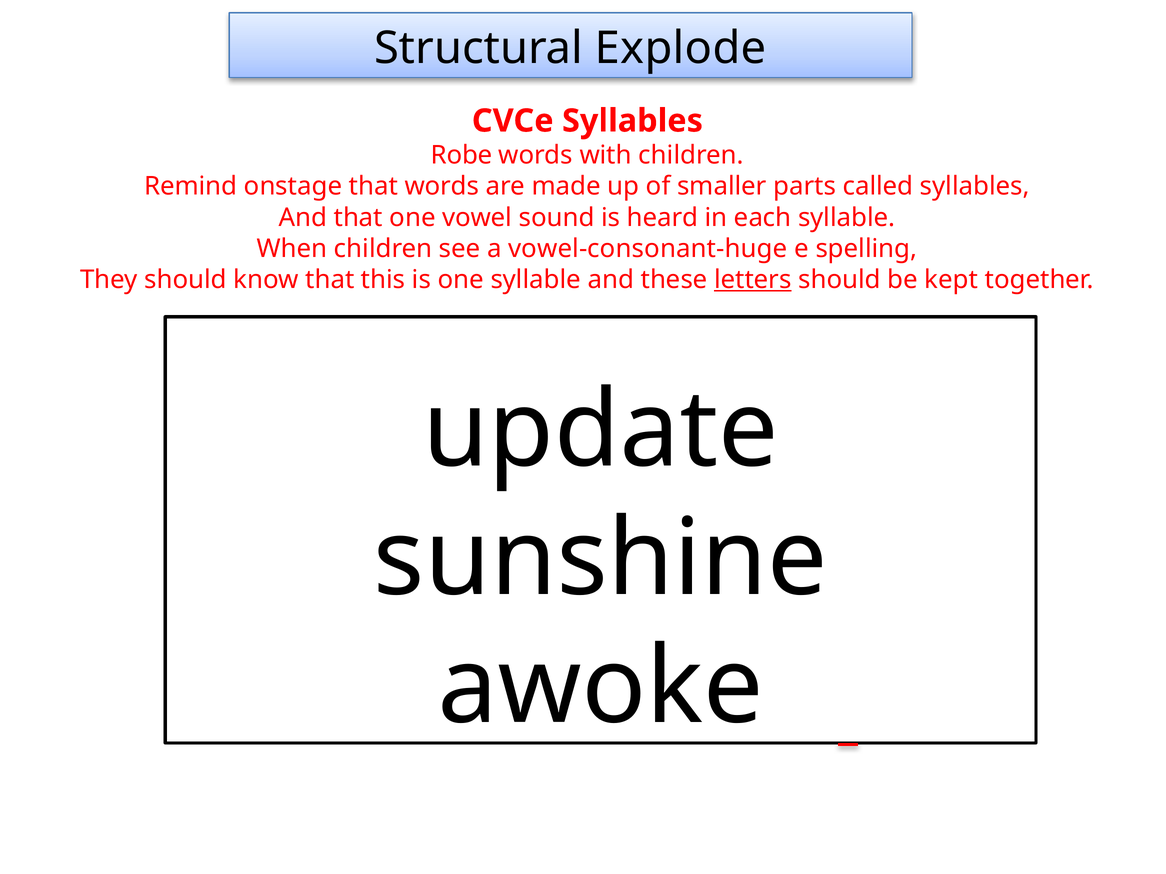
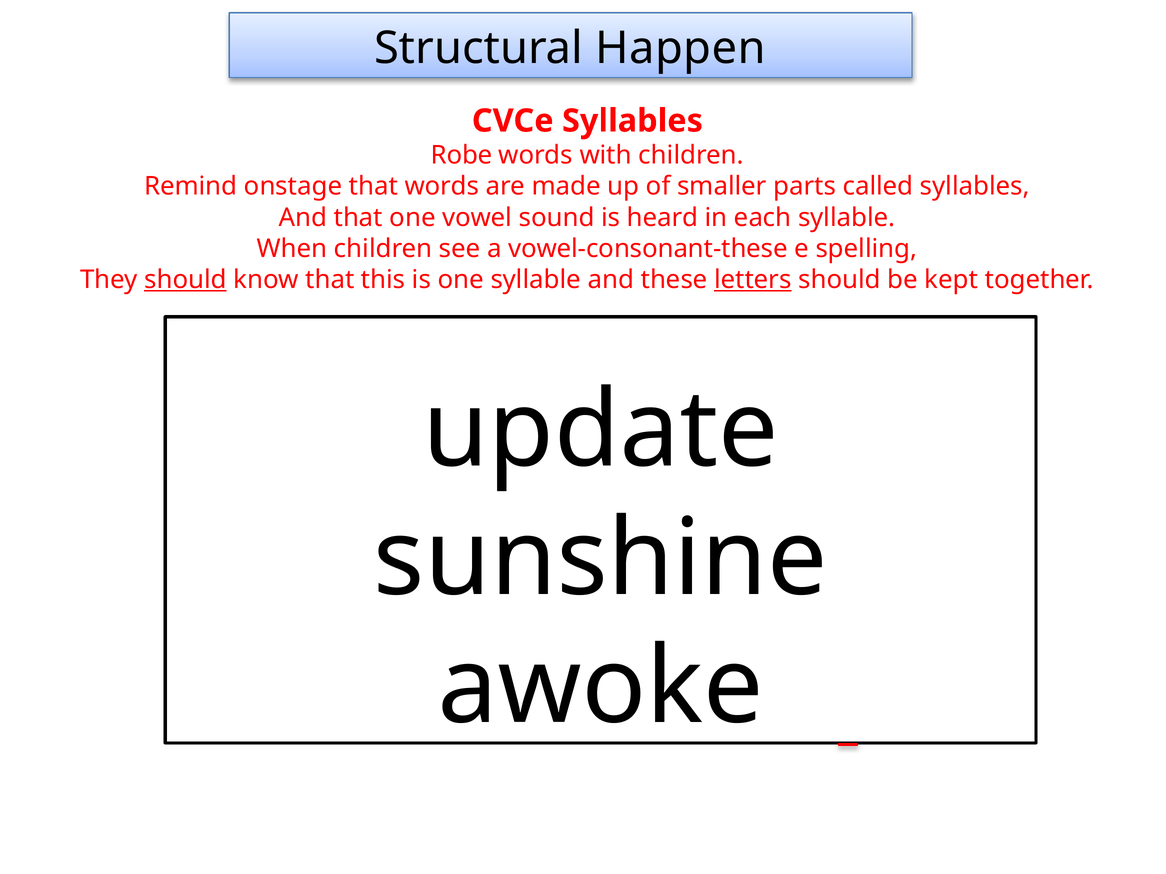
Explode: Explode -> Happen (681, 48)
vowel-consonant-huge: vowel-consonant-huge -> vowel-consonant-these (648, 249)
should underline: none -> present (185, 280)
